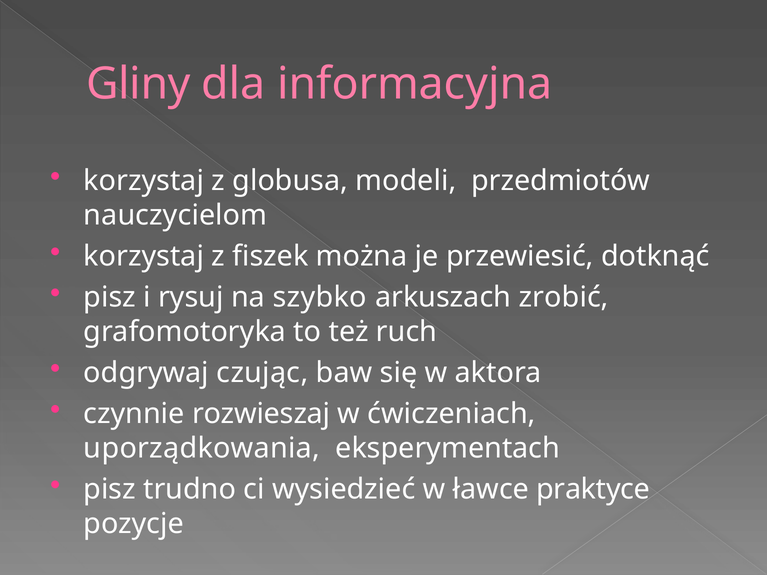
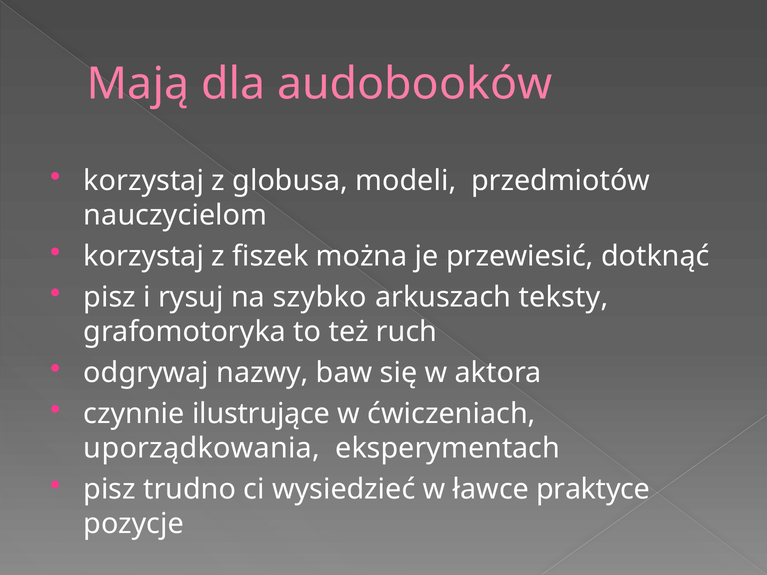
Gliny: Gliny -> Mają (138, 84)
informacyjna: informacyjna -> audobooków (415, 84)
zrobić: zrobić -> teksty (564, 297)
czując: czując -> nazwy (263, 373)
rozwieszaj: rozwieszaj -> ilustrujące (261, 414)
